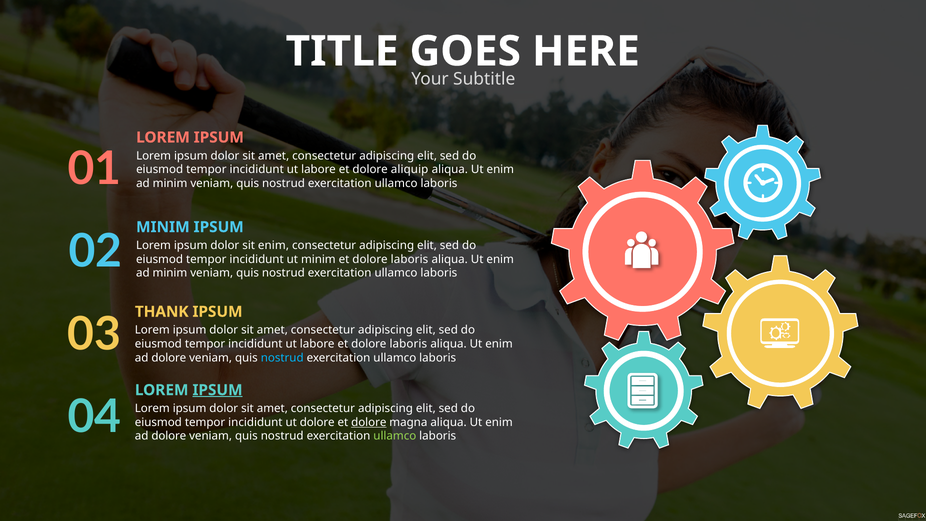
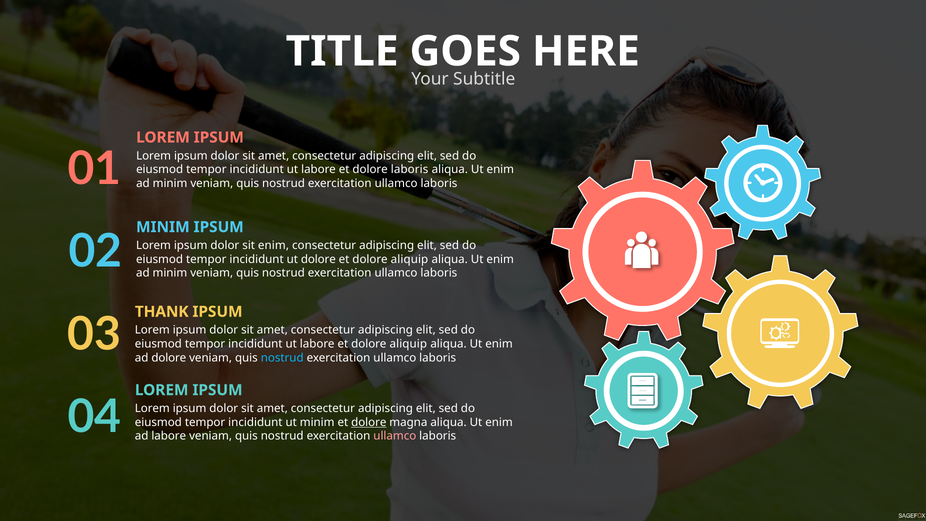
dolore aliquip: aliquip -> laboris (410, 170)
ut minim: minim -> dolore (318, 259)
laboris: laboris -> aliquip (409, 259)
labore et dolore laboris: laboris -> aliquip (408, 344)
IPSUM underline: present -> none (217, 390)
ut dolore: dolore -> minim (317, 422)
dolore: dolore -> labore (169, 436)
ullamco colour: light green -> pink (395, 436)
